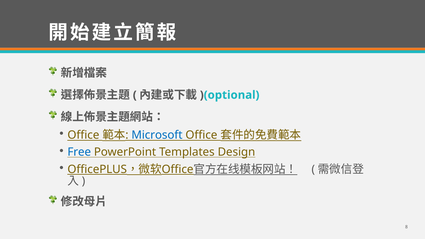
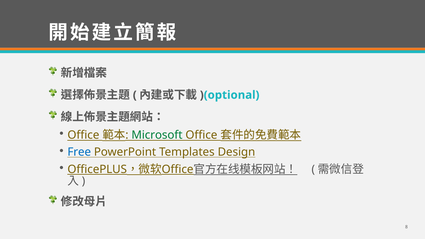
Microsoft colour: blue -> green (157, 135)
